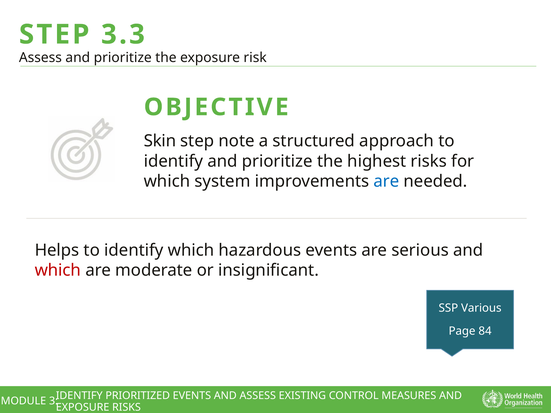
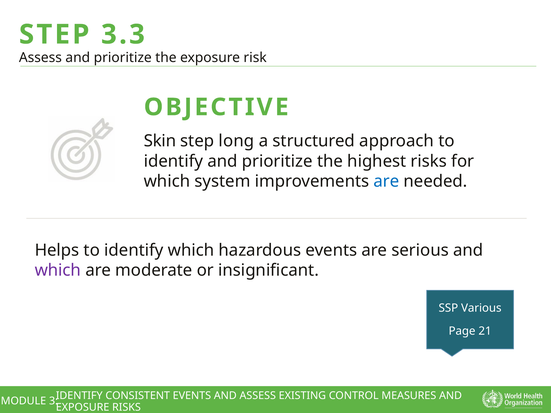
note: note -> long (236, 141)
which colour: red -> purple (58, 270)
84: 84 -> 21 (485, 331)
PRIORITIZED: PRIORITIZED -> CONSISTENT (138, 396)
